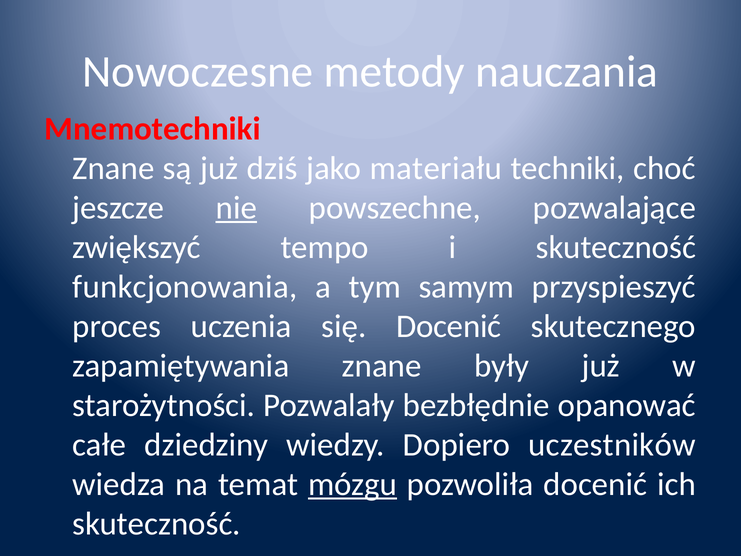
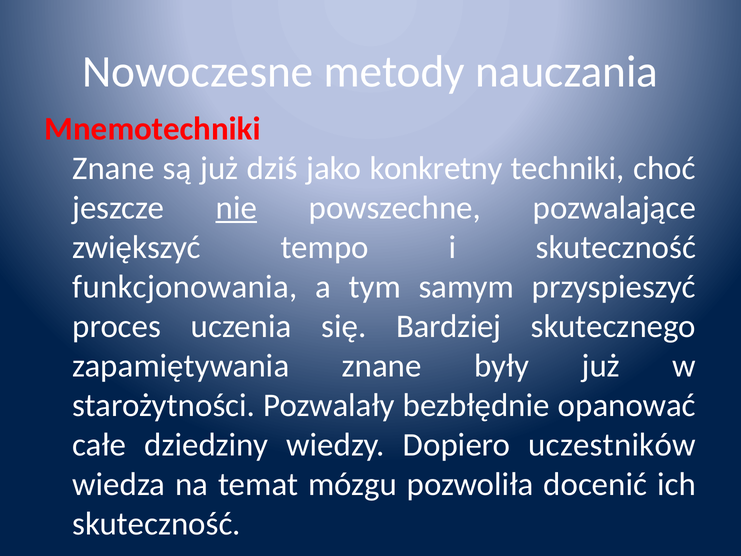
materiału: materiału -> konkretny (436, 168)
się Docenić: Docenić -> Bardziej (449, 326)
mózgu underline: present -> none (353, 484)
